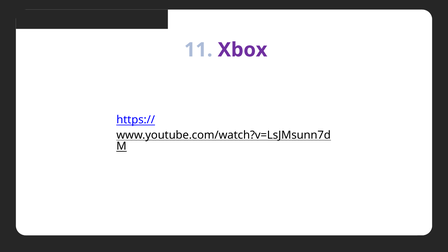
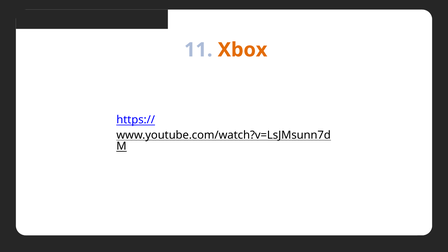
Xbox colour: purple -> orange (243, 50)
